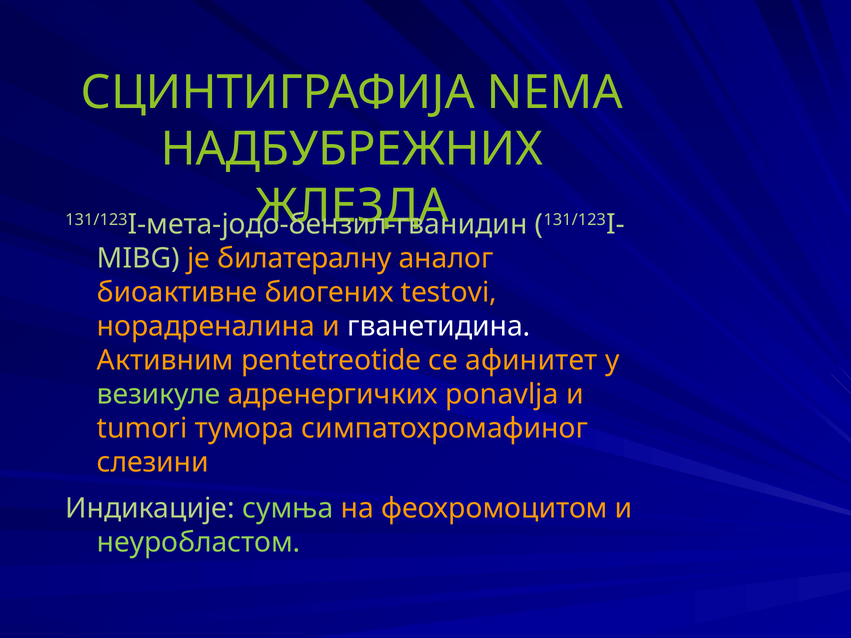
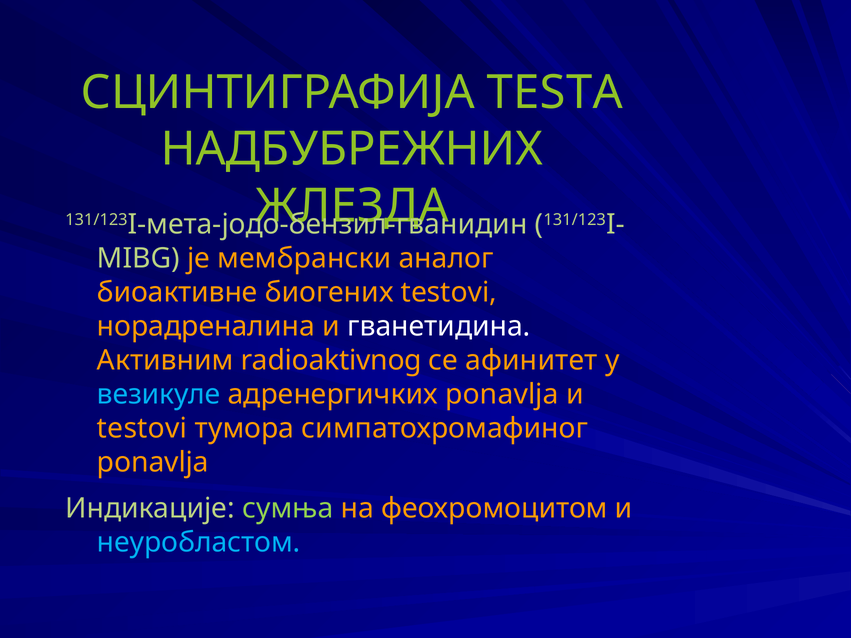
NEMA: NEMA -> TESTA (555, 93)
билатералну: билатералну -> мембрански (304, 258)
pentetreotide: pentetreotide -> radioaktivnog (331, 360)
везикуле colour: light green -> light blue (159, 394)
tumori: tumori -> testovi (142, 428)
слезини: слезини -> ponavlja (153, 463)
неуробластом colour: light green -> light blue (199, 542)
